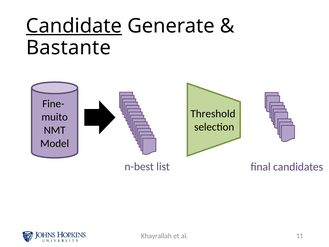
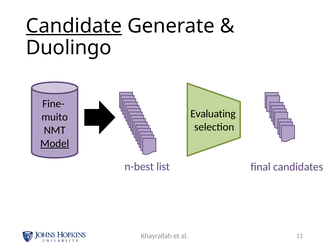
Bastante: Bastante -> Duolingo (69, 48)
Threshold: Threshold -> Evaluating (213, 114)
Model underline: none -> present (55, 143)
